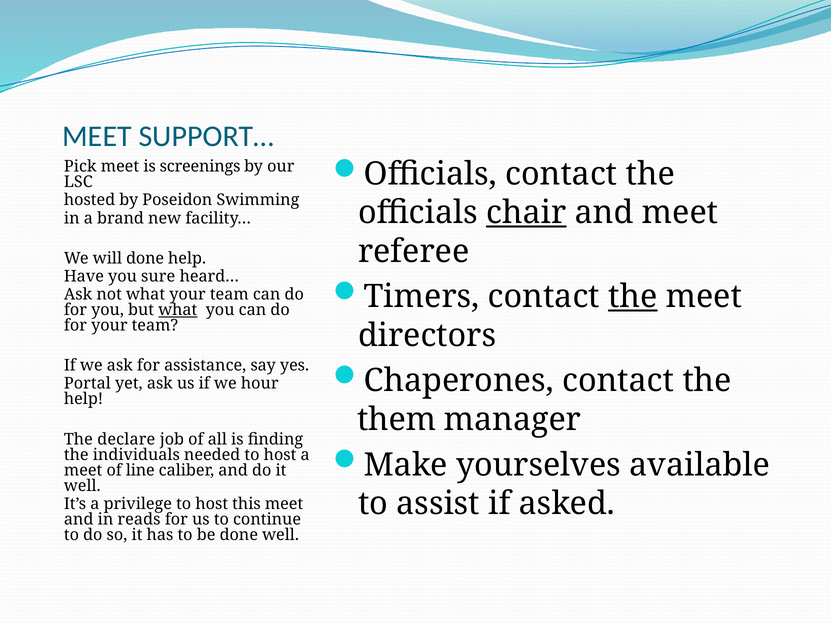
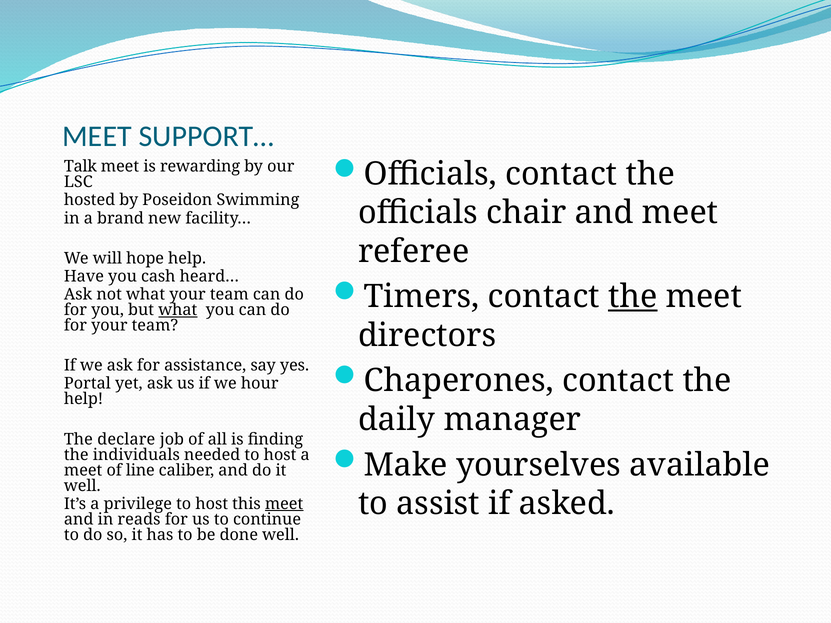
Pick: Pick -> Talk (80, 167)
screenings: screenings -> rewarding (200, 167)
chair underline: present -> none (526, 213)
will done: done -> hope (145, 258)
sure: sure -> cash (158, 276)
them: them -> daily (397, 420)
meet underline: none -> present (284, 504)
